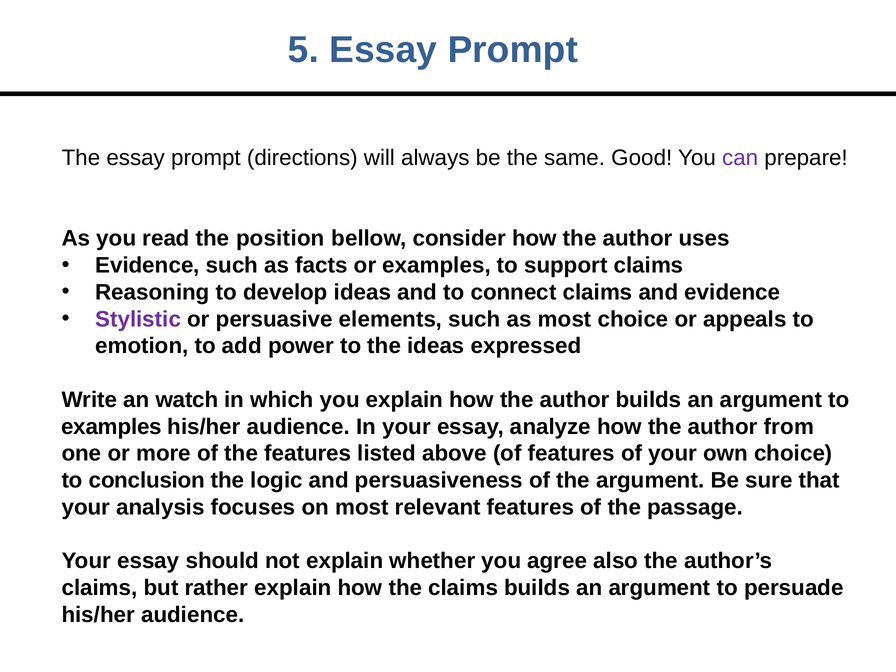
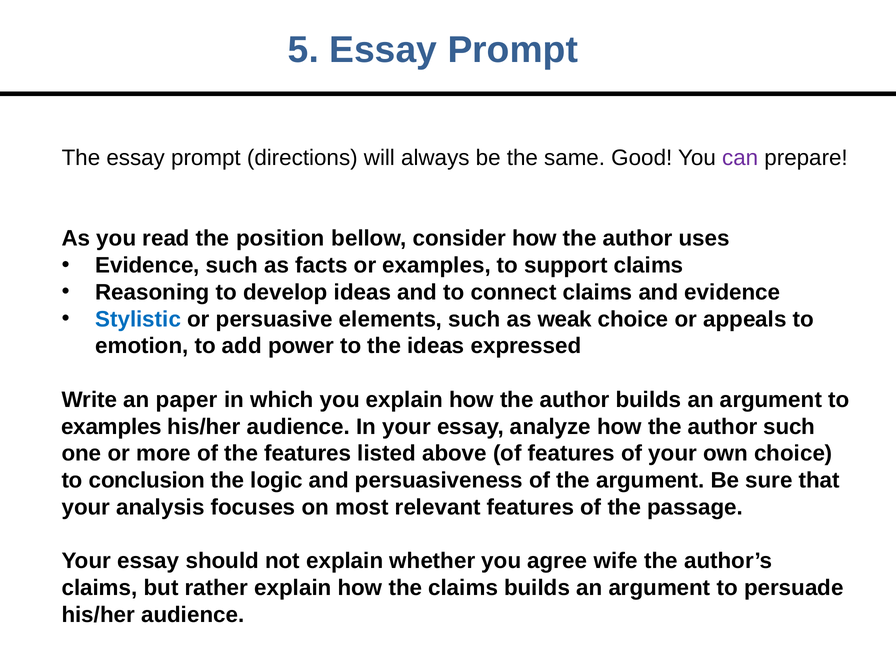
Stylistic colour: purple -> blue (138, 319)
as most: most -> weak (565, 319)
watch: watch -> paper (187, 400)
author from: from -> such (789, 427)
also: also -> wife (616, 561)
